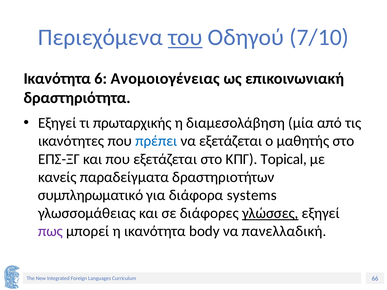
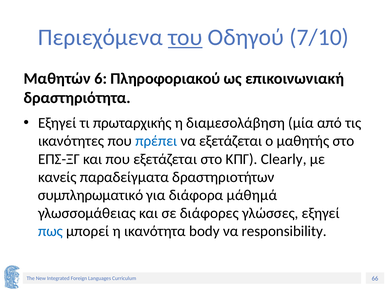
Ικανότητα: Ικανότητα -> Μαθητών (57, 79)
Ανομοιογένειας: Ανομοιογένειας -> Πληροφοριακού (165, 79)
Topical: Topical -> Clearly (284, 159)
systems: systems -> μάθημά (252, 195)
γλώσσες underline: present -> none (270, 213)
πως colour: purple -> blue (50, 231)
πανελλαδική: πανελλαδική -> responsibility (284, 231)
